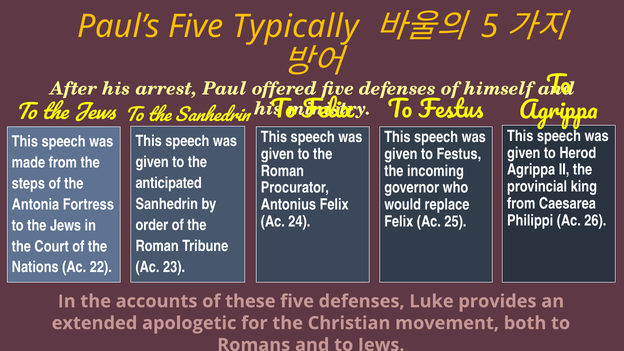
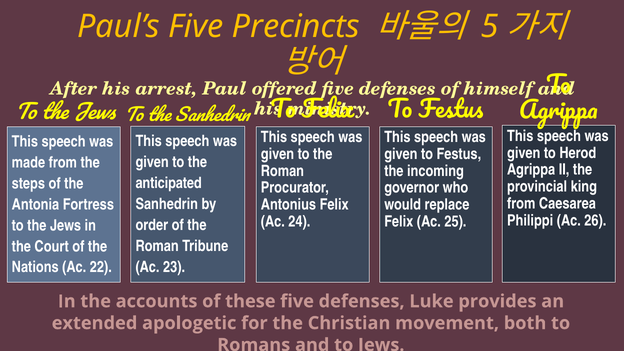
Typically: Typically -> Precincts (296, 26)
